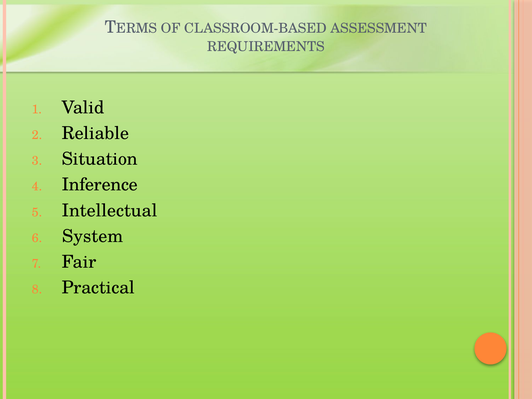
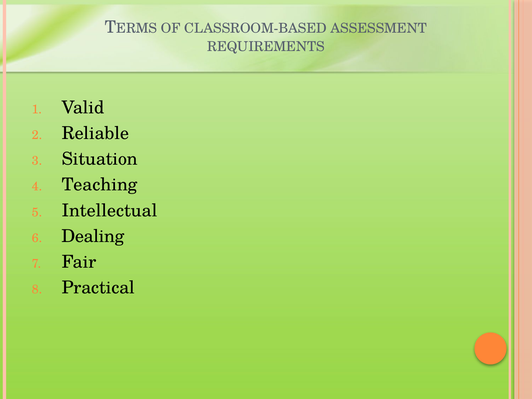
Inference: Inference -> Teaching (100, 185)
System: System -> Dealing (93, 236)
